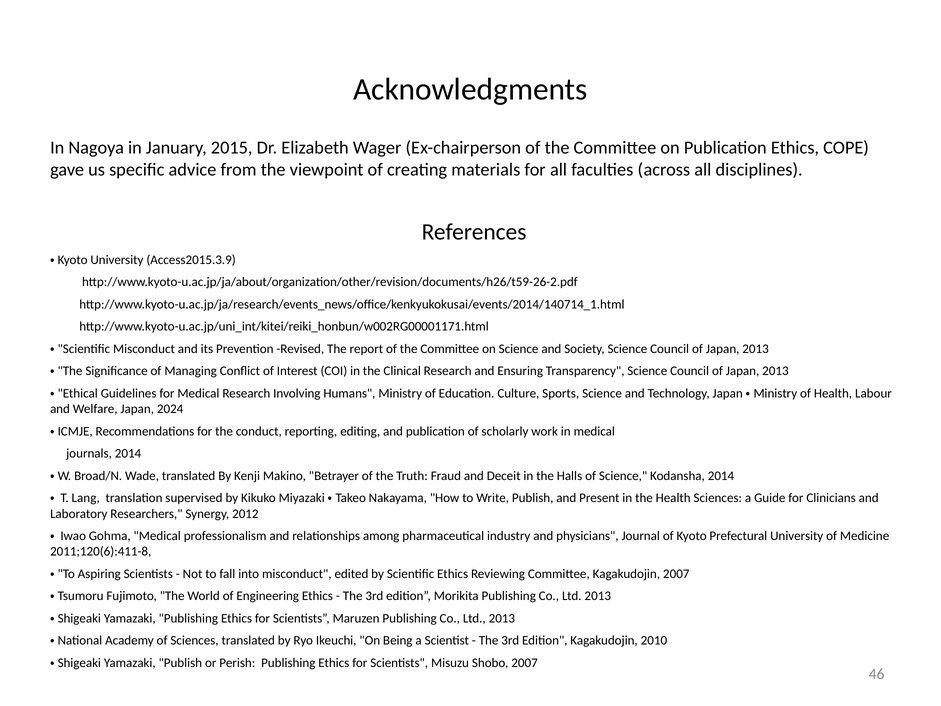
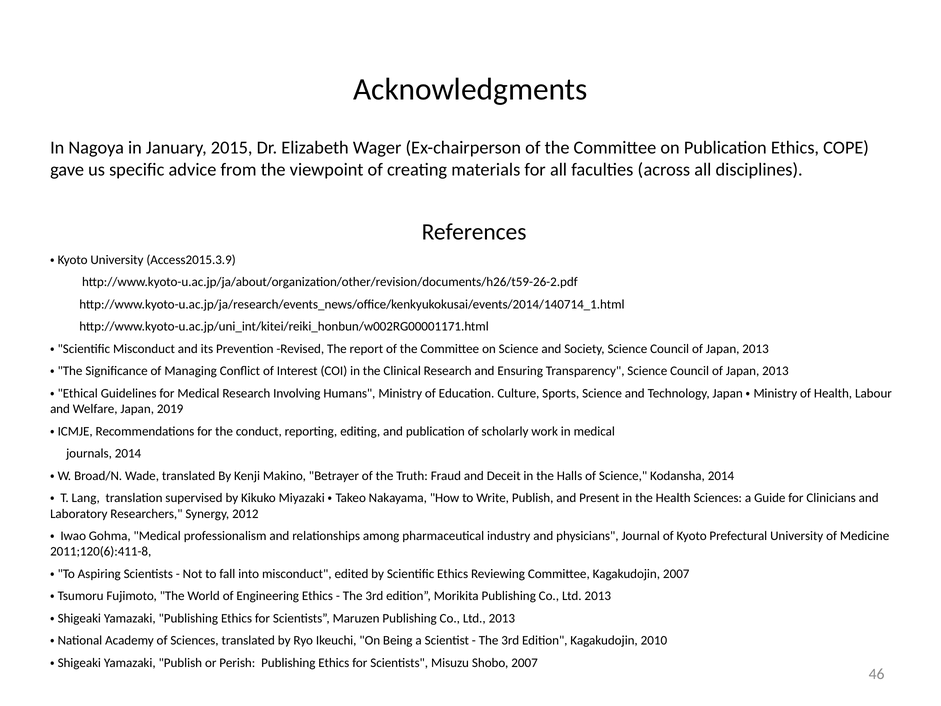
2024: 2024 -> 2019 (170, 409)
